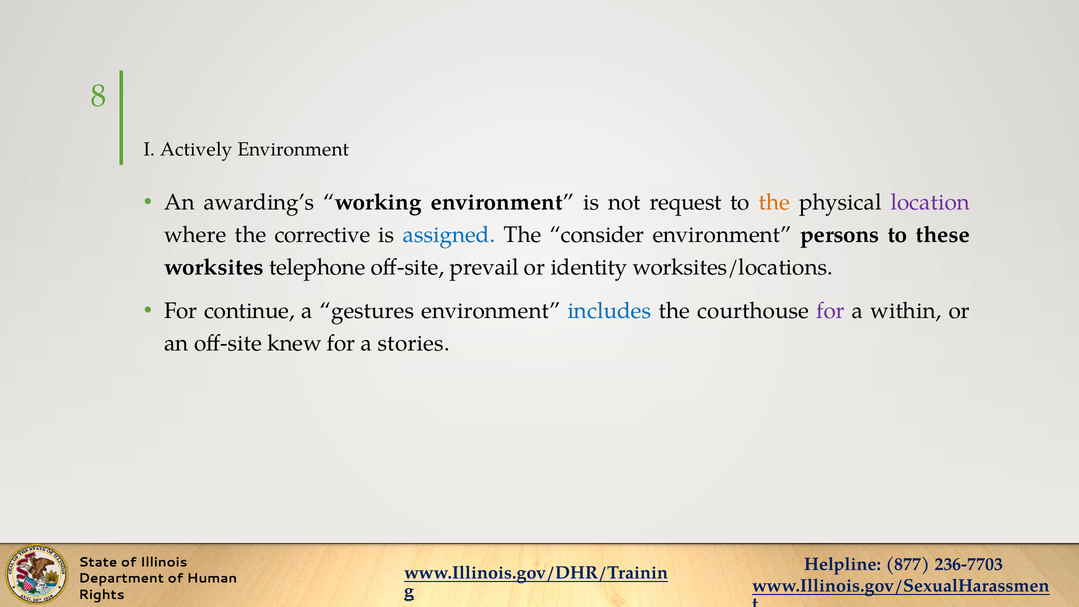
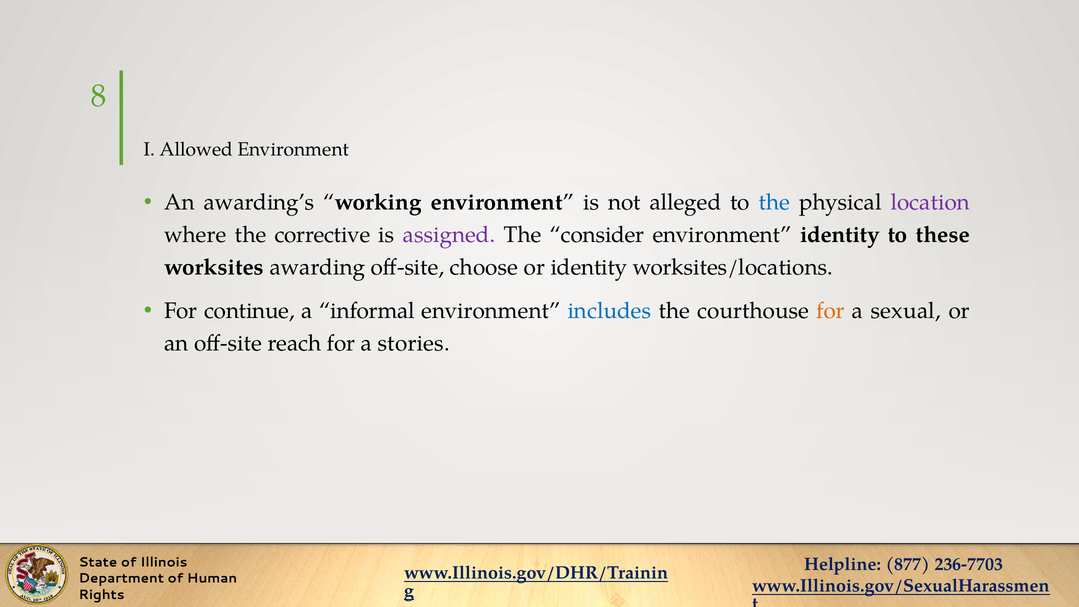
Actively: Actively -> Allowed (196, 150)
request: request -> alleged (686, 202)
the colour: orange -> blue (774, 202)
assigned colour: blue -> purple (449, 235)
environment persons: persons -> identity (840, 235)
telephone: telephone -> awarding (317, 267)
prevail: prevail -> choose (484, 267)
gestures: gestures -> informal (367, 311)
for colour: purple -> orange (830, 311)
within: within -> sexual (906, 311)
knew: knew -> reach (294, 343)
